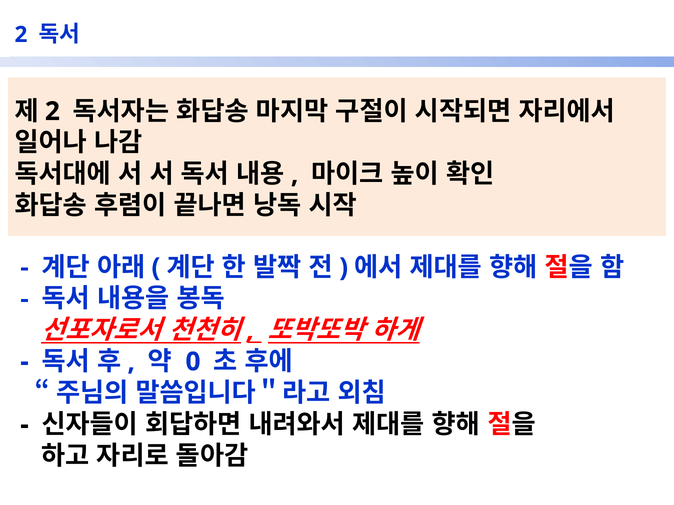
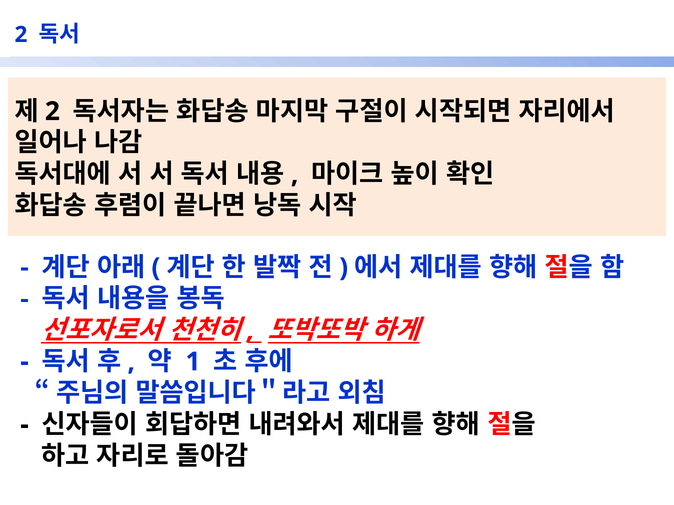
0: 0 -> 1 (193, 362)
